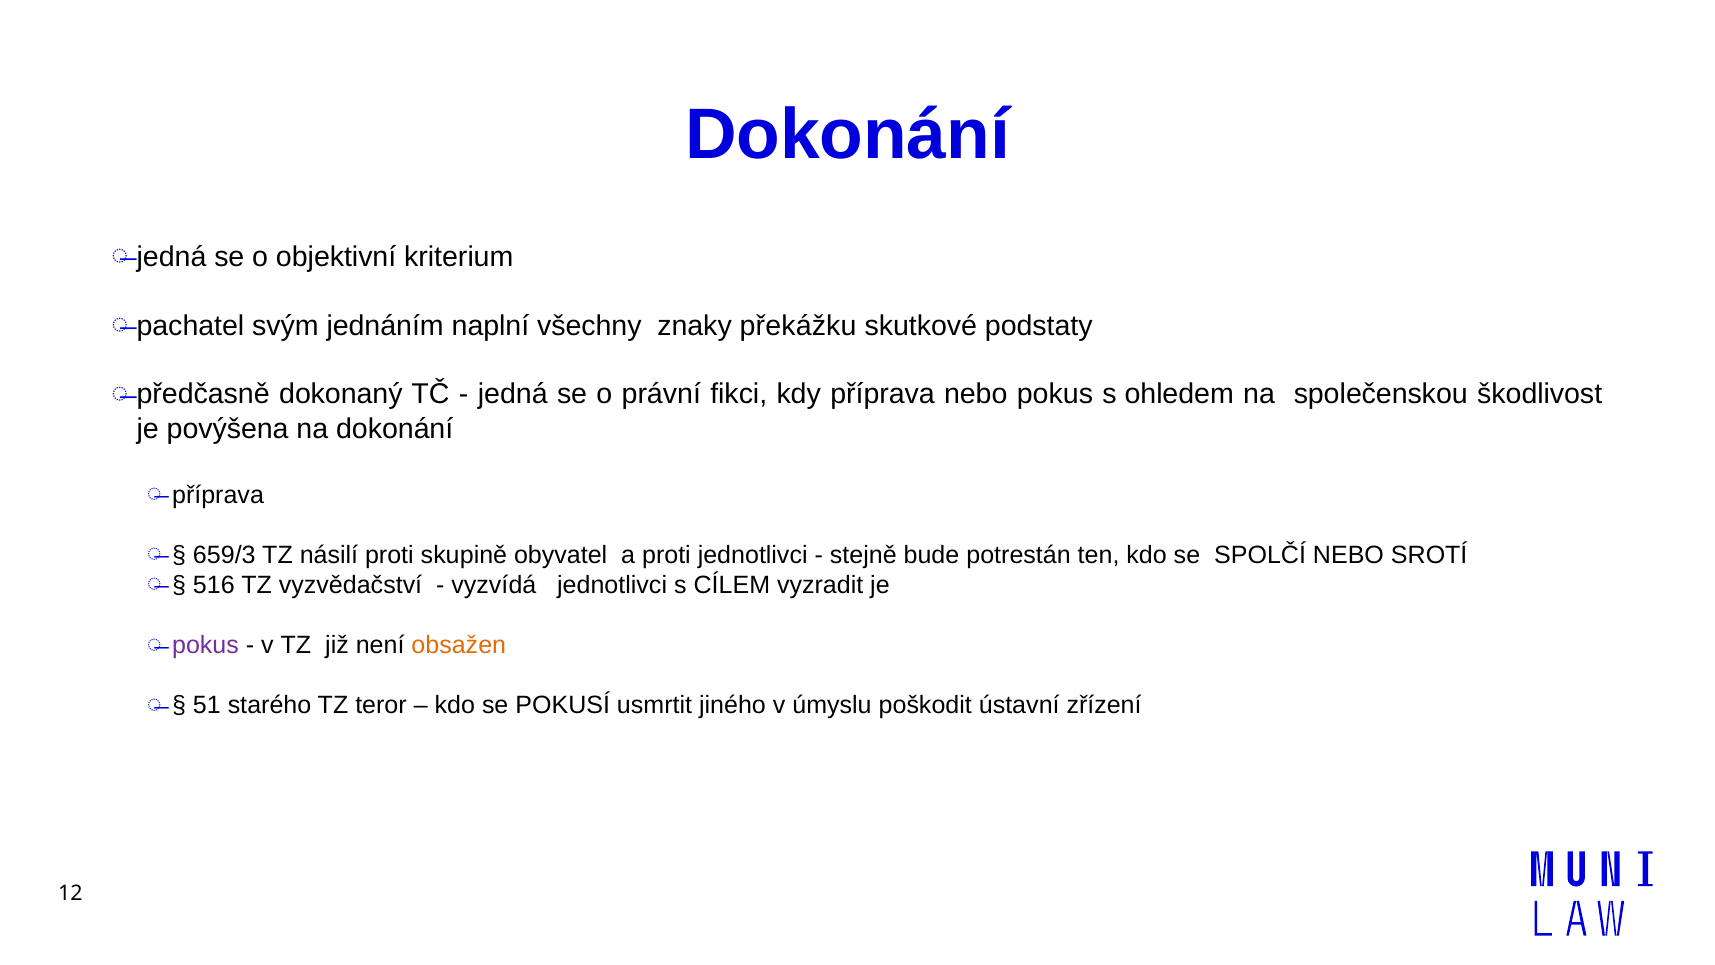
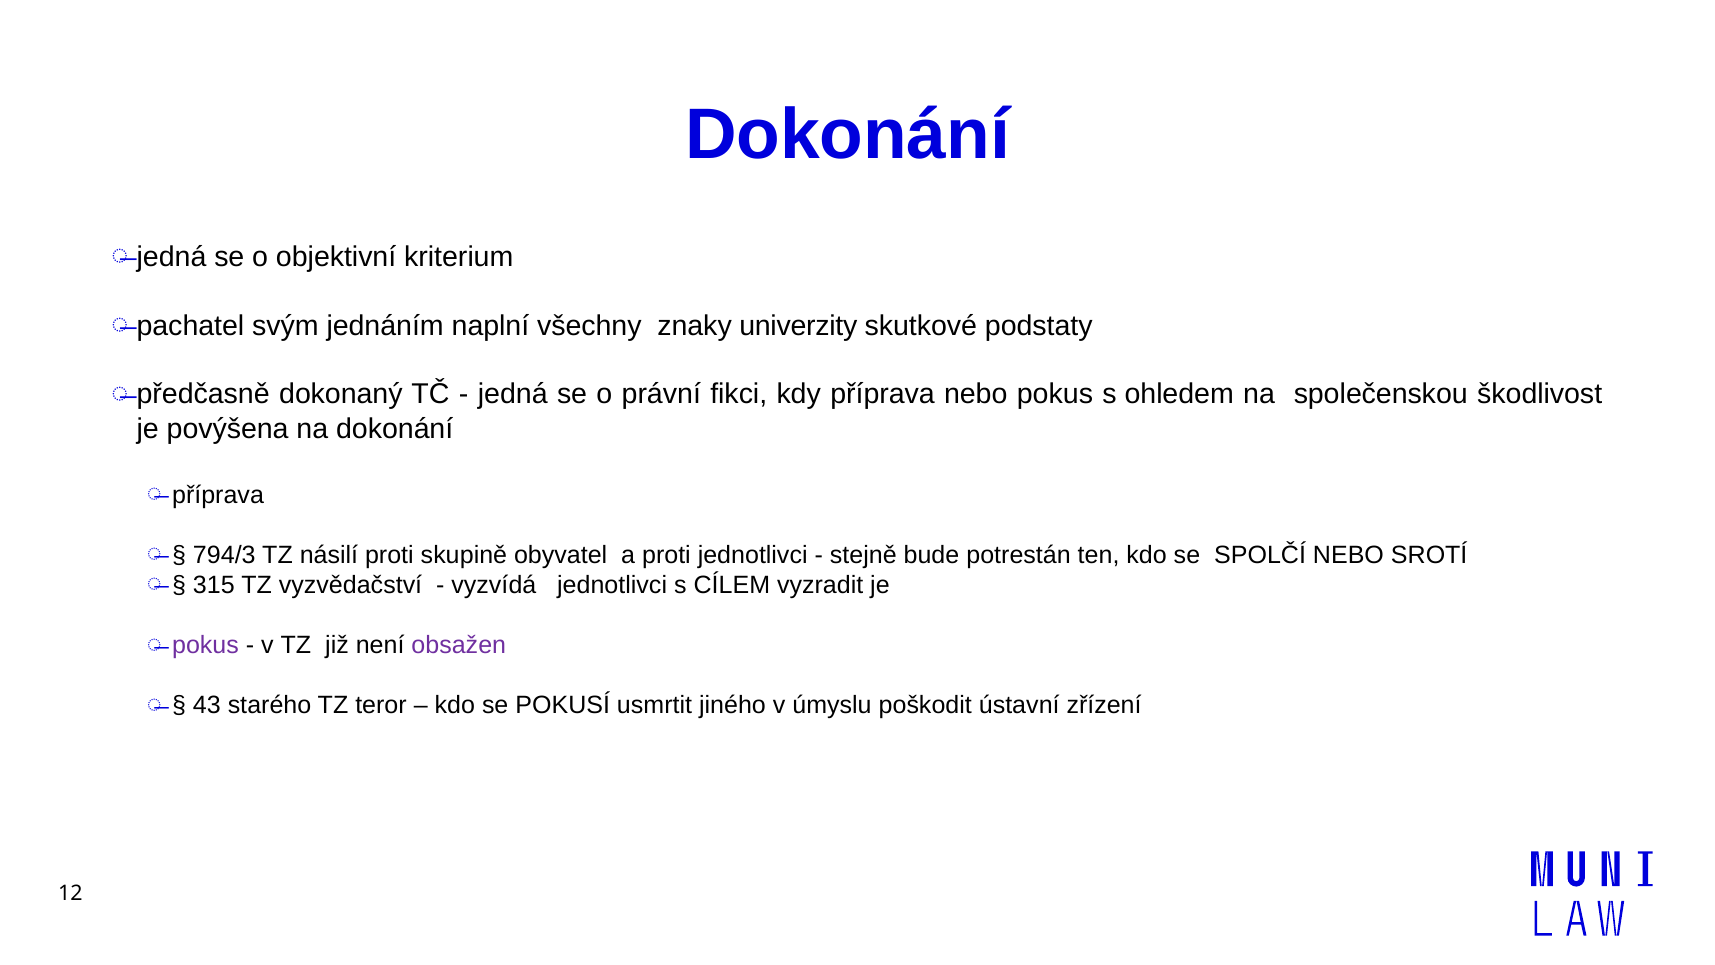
překážku: překážku -> univerzity (798, 326)
659/3: 659/3 -> 794/3 (224, 555)
516: 516 -> 315 (214, 585)
obsažen colour: orange -> purple (459, 645)
51: 51 -> 43 (207, 705)
